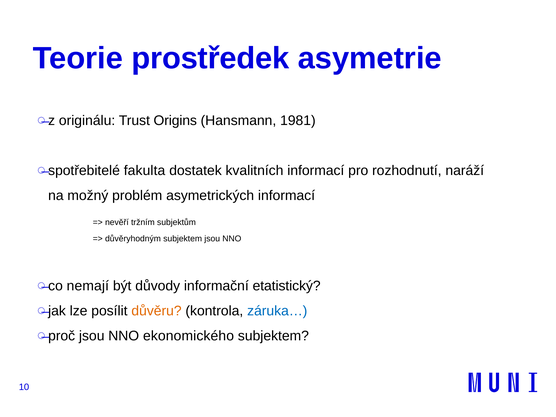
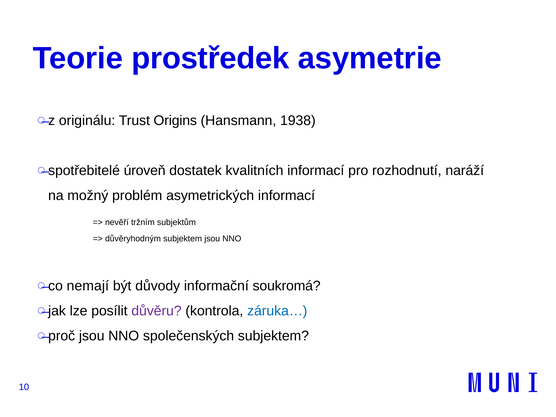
1981: 1981 -> 1938 (298, 121)
fakulta: fakulta -> úroveň (145, 171)
etatistický: etatistický -> soukromá (287, 286)
důvěru colour: orange -> purple (157, 311)
ekonomického: ekonomického -> společenských (189, 336)
